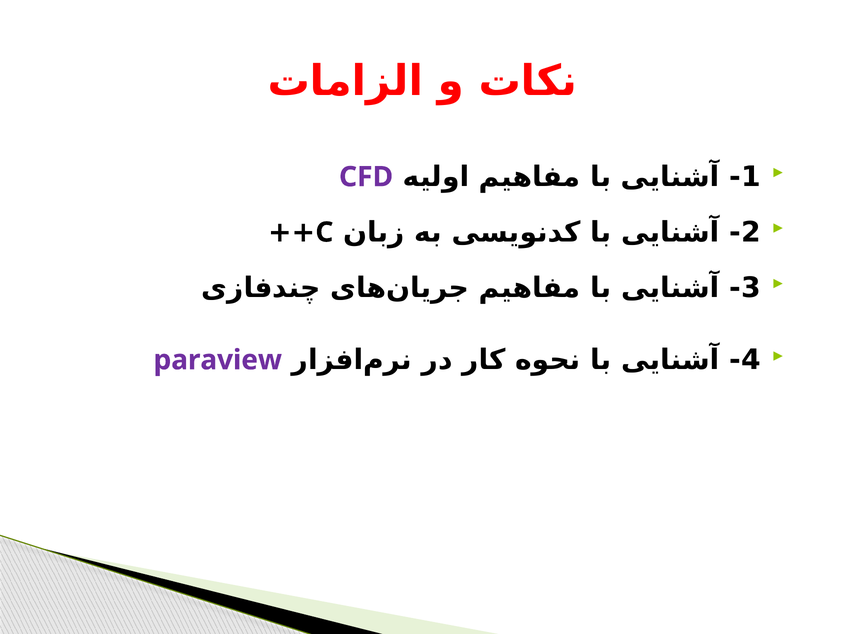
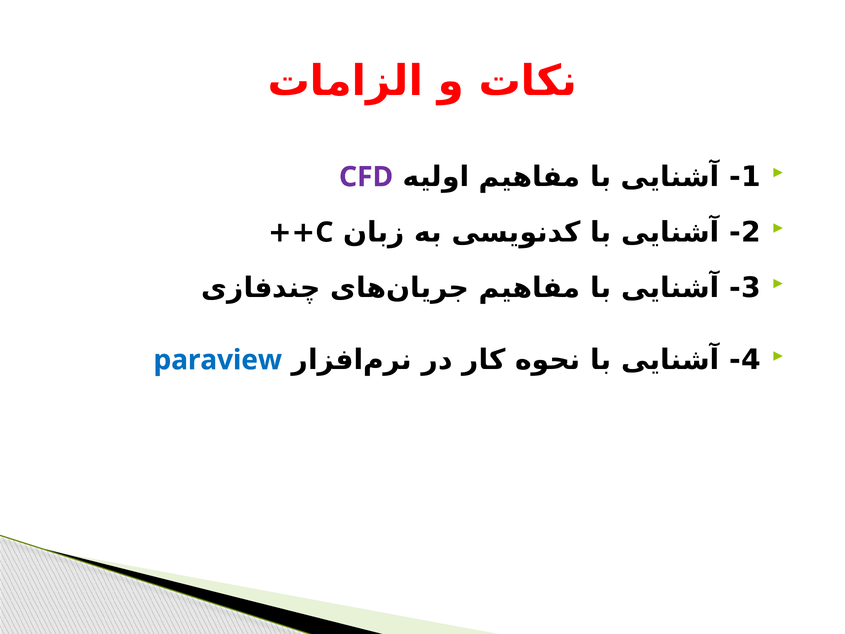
paraview colour: purple -> blue (218, 360)
